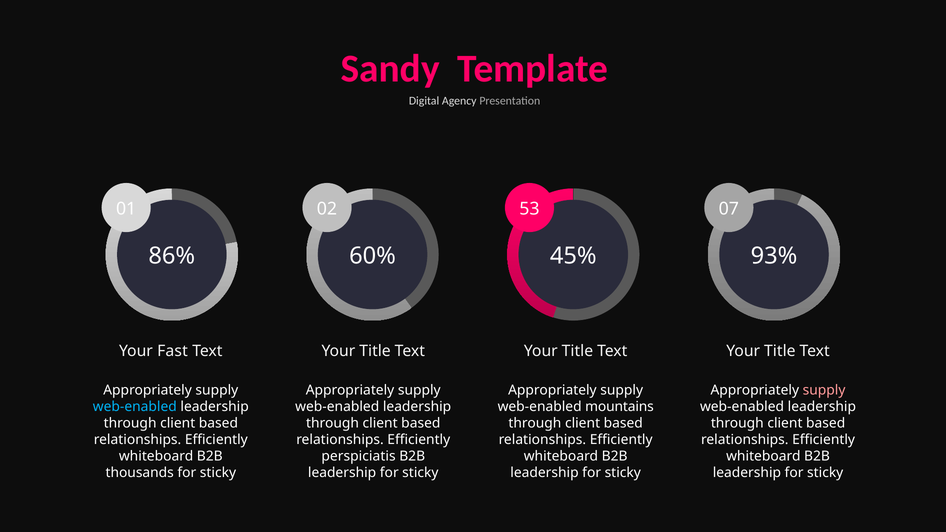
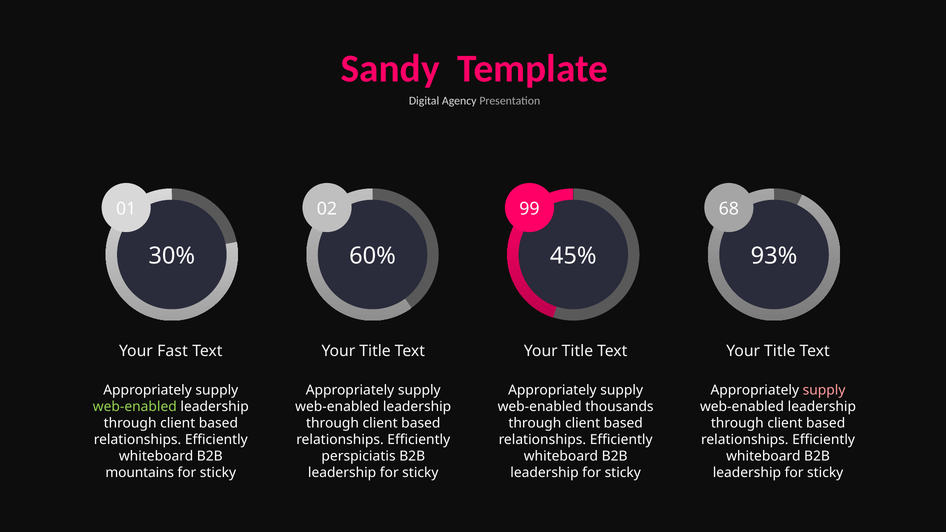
53: 53 -> 99 (529, 209)
07: 07 -> 68 (729, 209)
86%: 86% -> 30% (172, 256)
web-enabled colour: light blue -> light green (135, 407)
mountains: mountains -> thousands (619, 407)
thousands: thousands -> mountains (140, 473)
